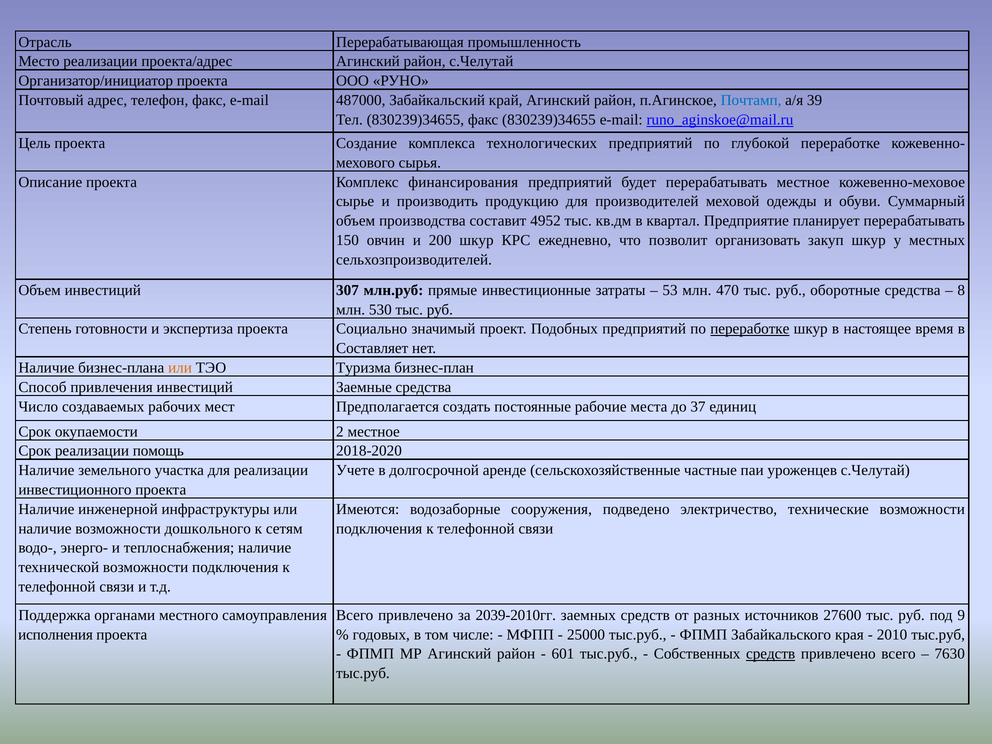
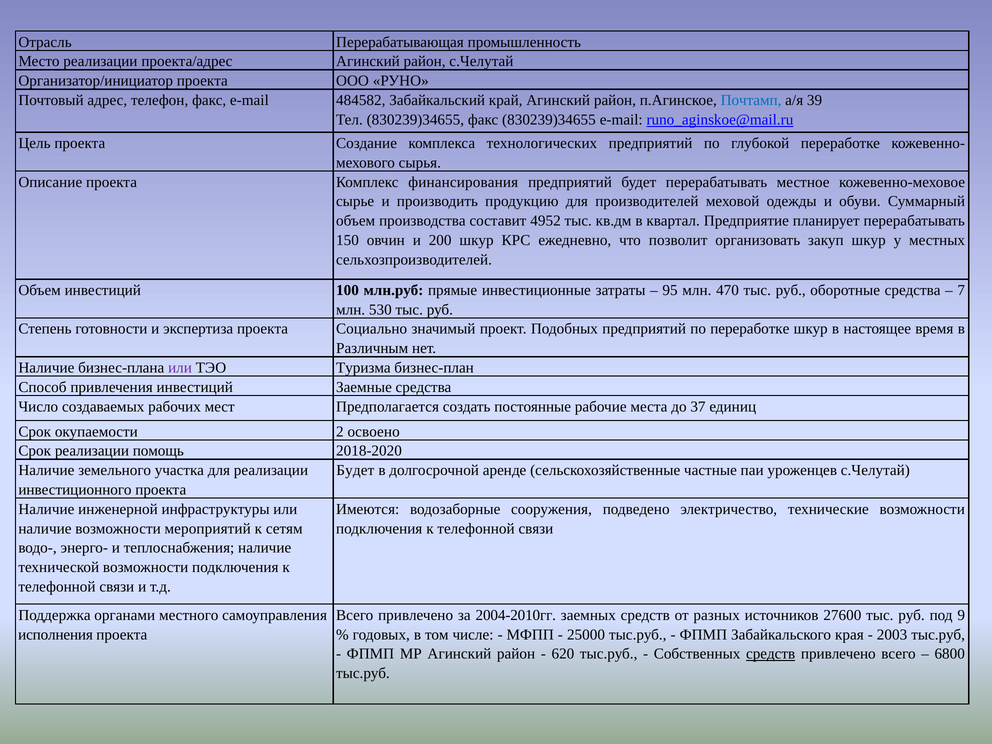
487000: 487000 -> 484582 (361, 100)
307: 307 -> 100 (347, 290)
53: 53 -> 95 (670, 290)
8: 8 -> 7 (961, 290)
переработке underline: present -> none (750, 329)
Составляет: Составляет -> Различным (372, 348)
или colour: orange -> purple (180, 368)
2 местное: местное -> освоено (374, 432)
Учете: Учете -> Будет (355, 470)
дошкольного: дошкольного -> мероприятий (208, 529)
2039-2010гг: 2039-2010гг -> 2004-2010гг (516, 615)
2010: 2010 -> 2003 (892, 635)
601: 601 -> 620 (563, 654)
7630: 7630 -> 6800 (950, 654)
